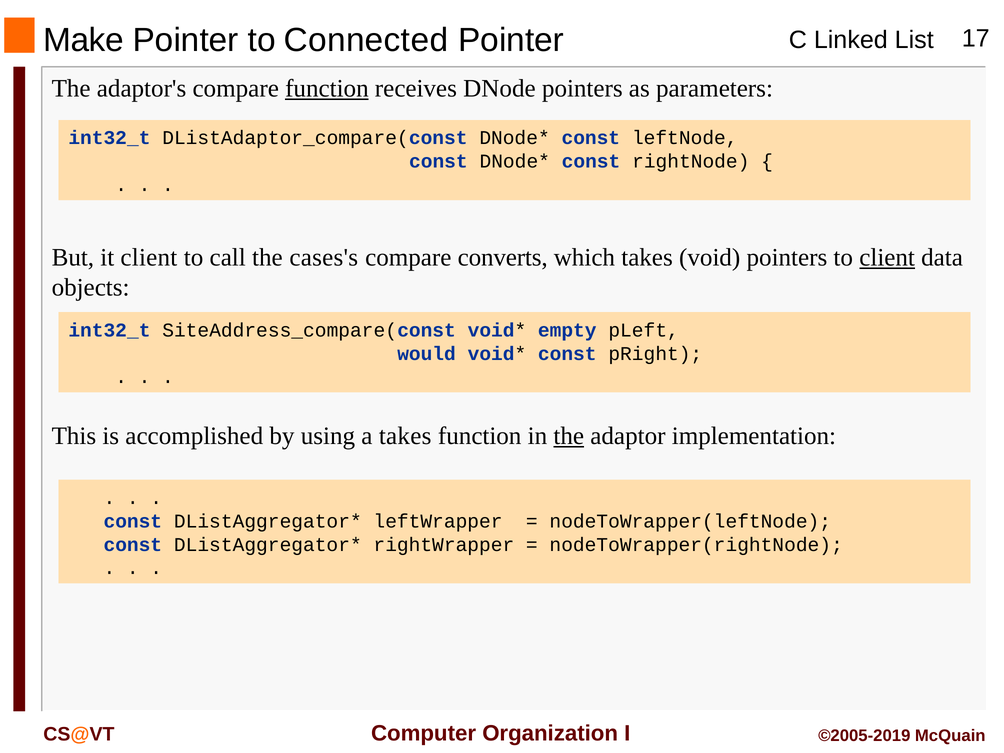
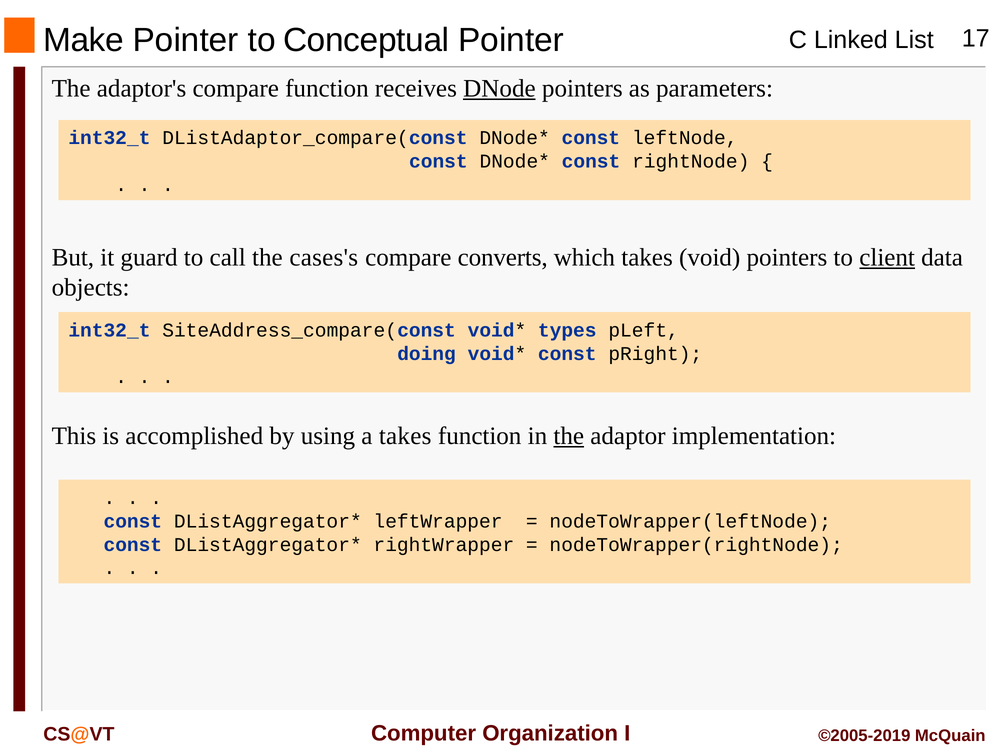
Connected: Connected -> Conceptual (366, 40)
function underline: present -> none (327, 89)
DNode underline: none -> present (499, 89)
it client: client -> guard (149, 257)
empty: empty -> types (567, 330)
would: would -> doing (427, 354)
